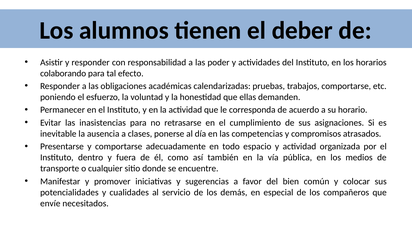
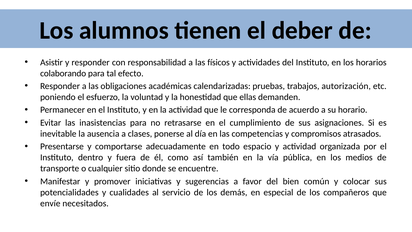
poder: poder -> físicos (219, 62)
trabajos comportarse: comportarse -> autorización (346, 86)
